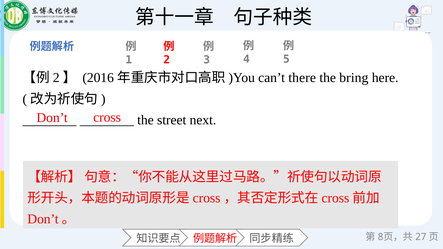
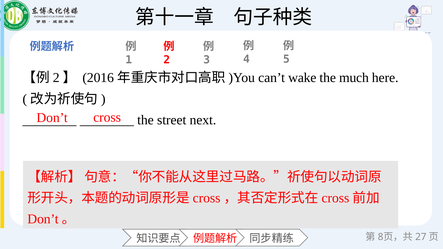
there: there -> wake (302, 78)
bring: bring -> much (354, 78)
